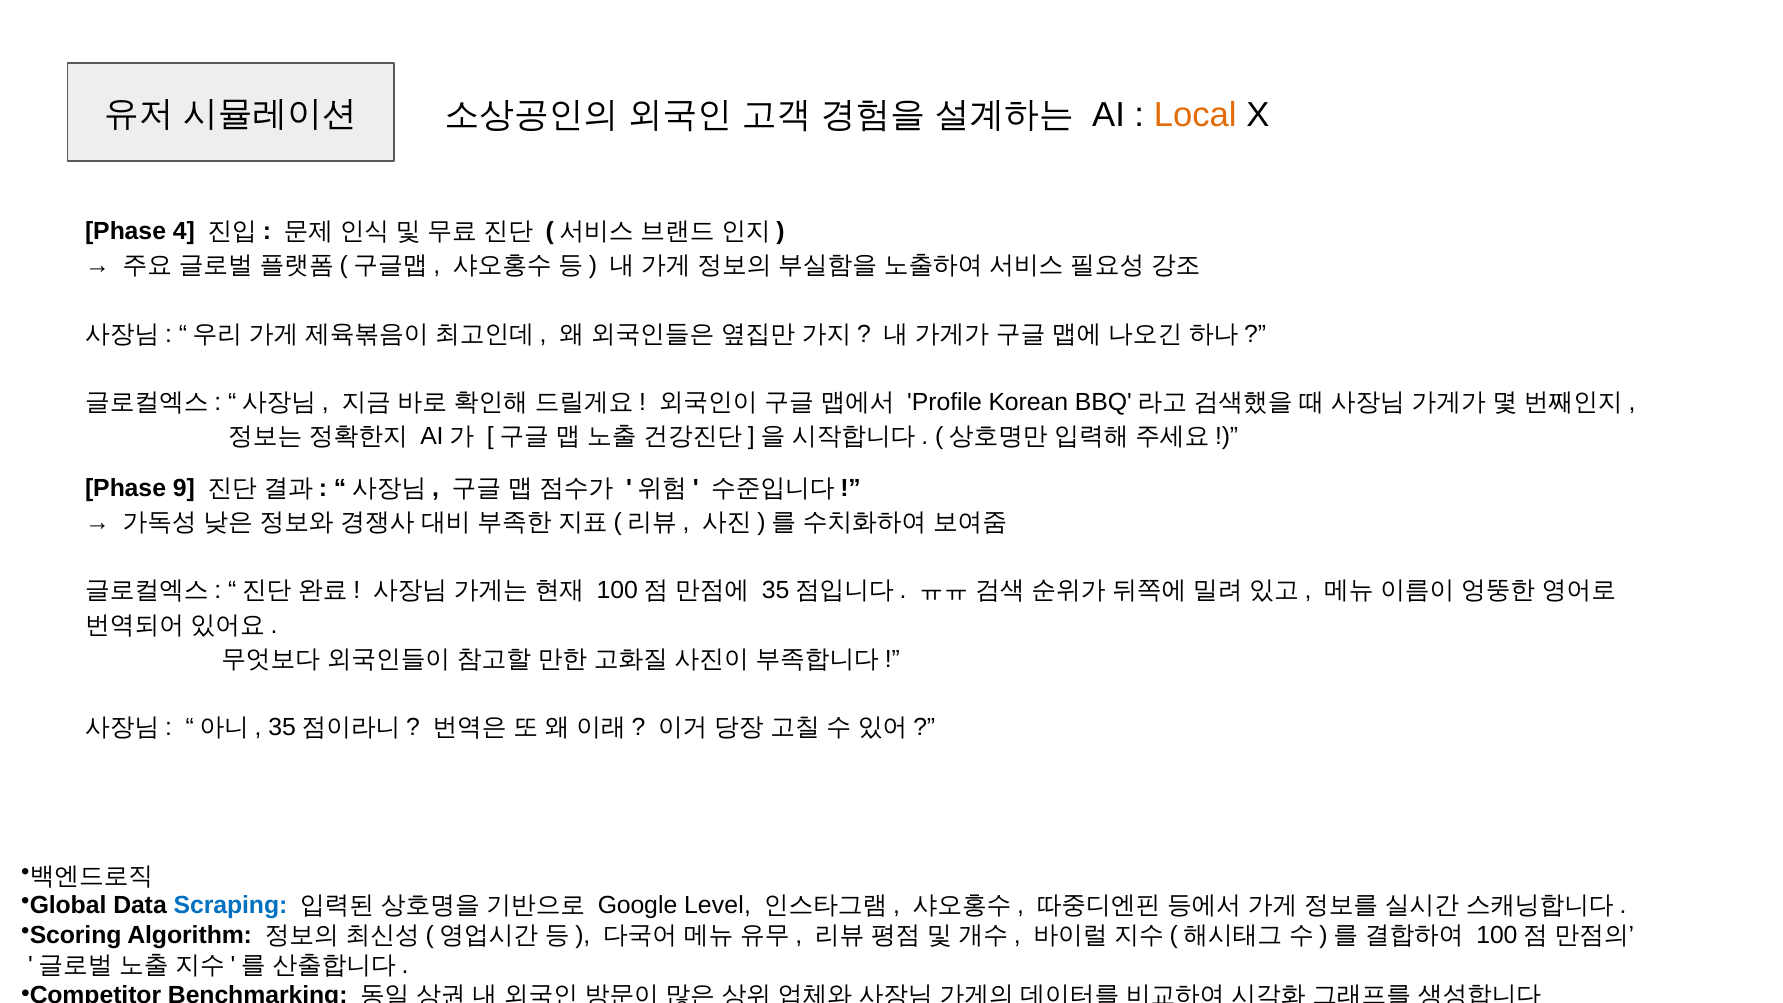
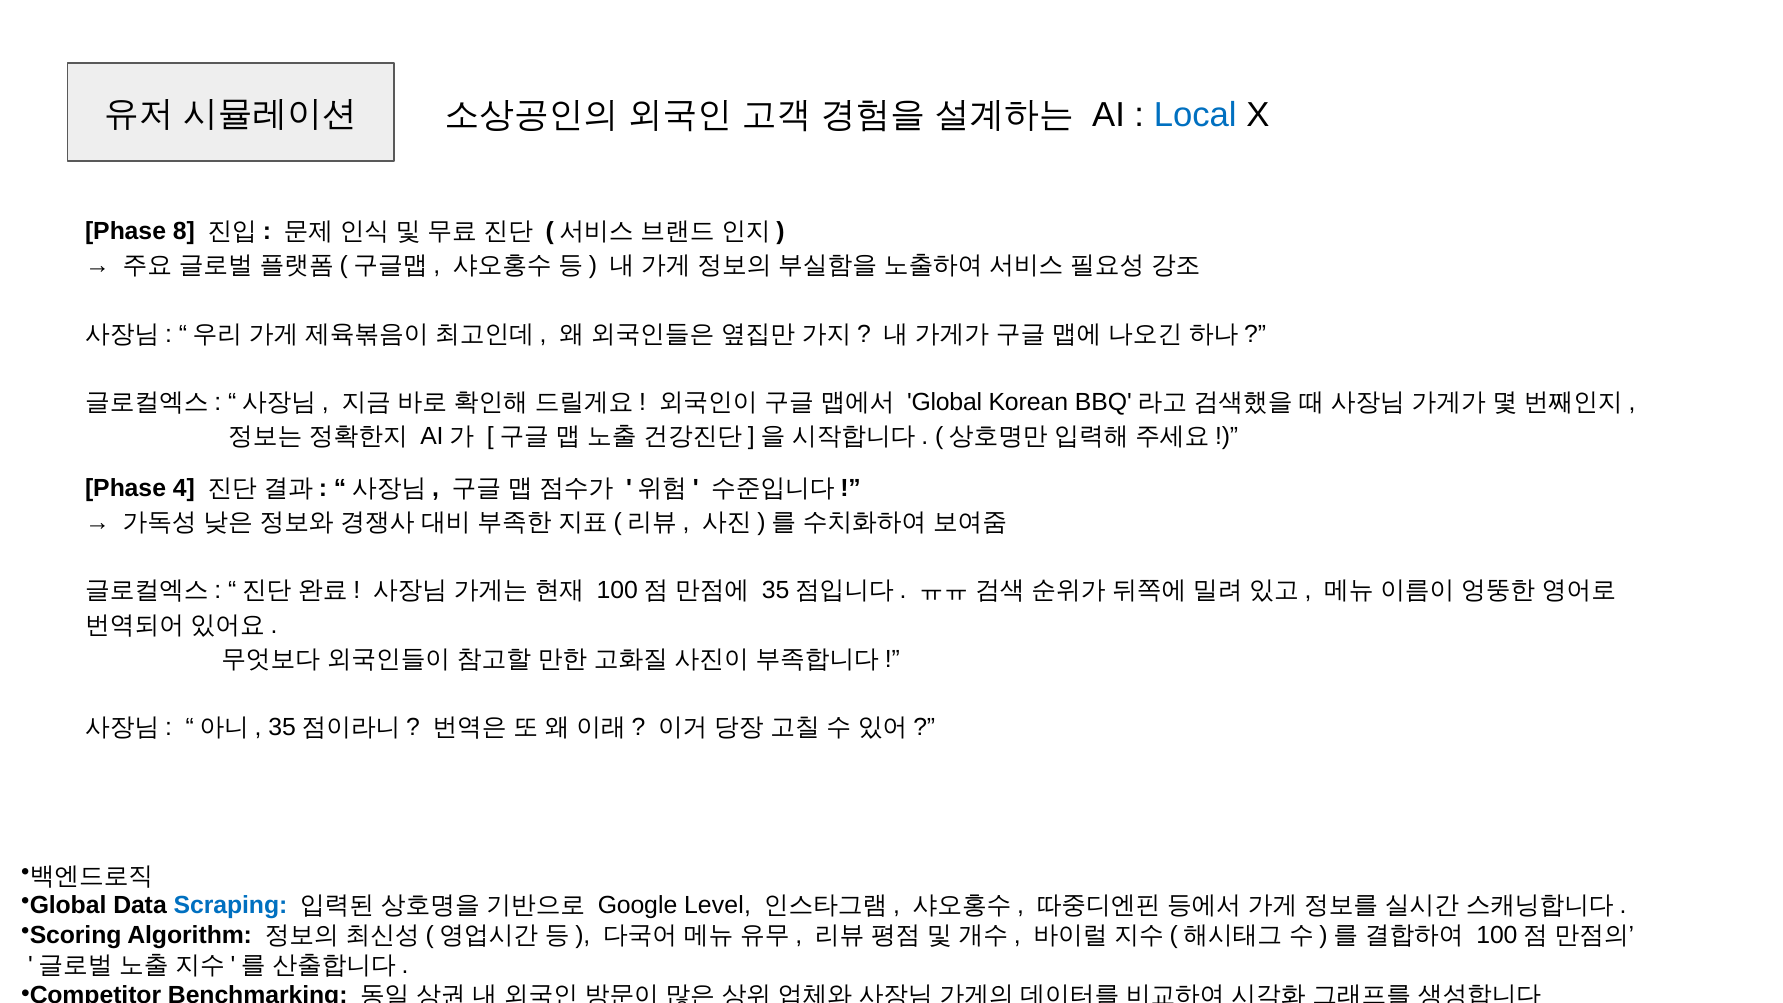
Local colour: orange -> blue (1195, 115)
4: 4 -> 8 (184, 231)
Profile: Profile -> Global (945, 402)
9: 9 -> 4 (184, 488)
